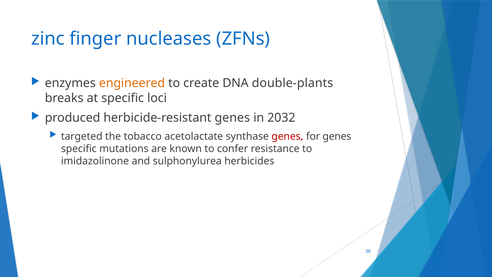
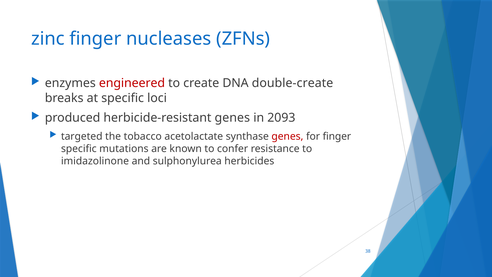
engineered colour: orange -> red (132, 83)
double-plants: double-plants -> double-create (293, 83)
2032: 2032 -> 2093 (281, 118)
for genes: genes -> finger (337, 136)
